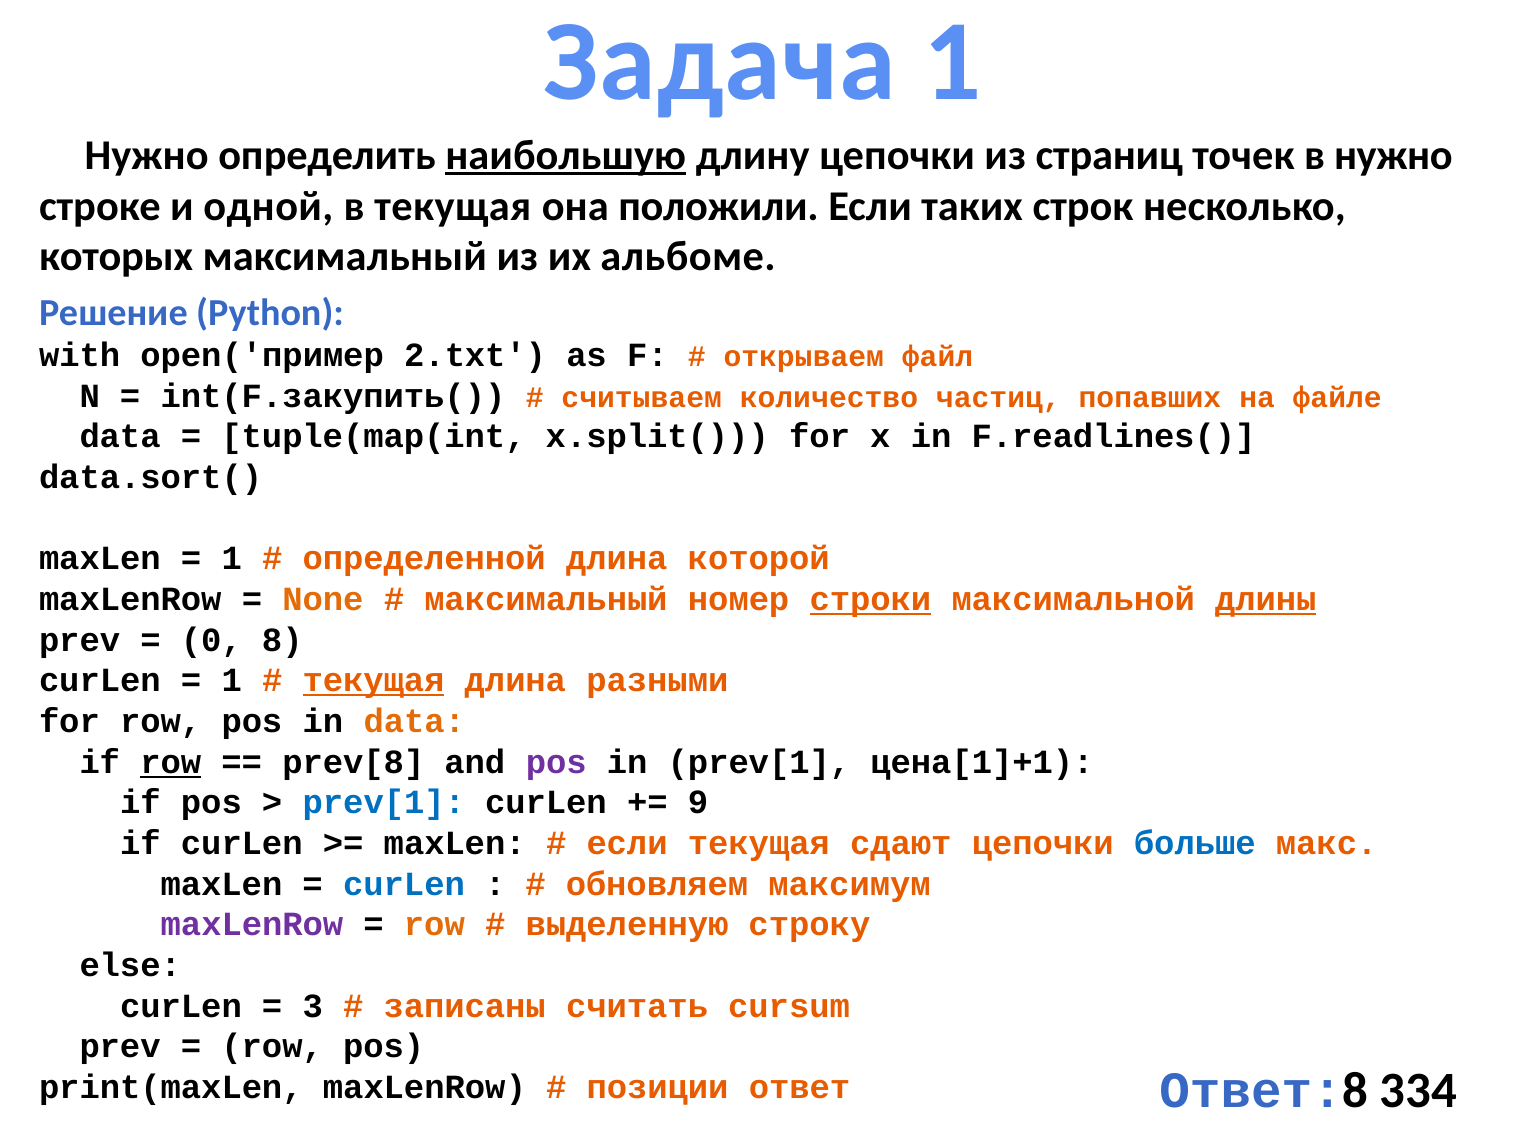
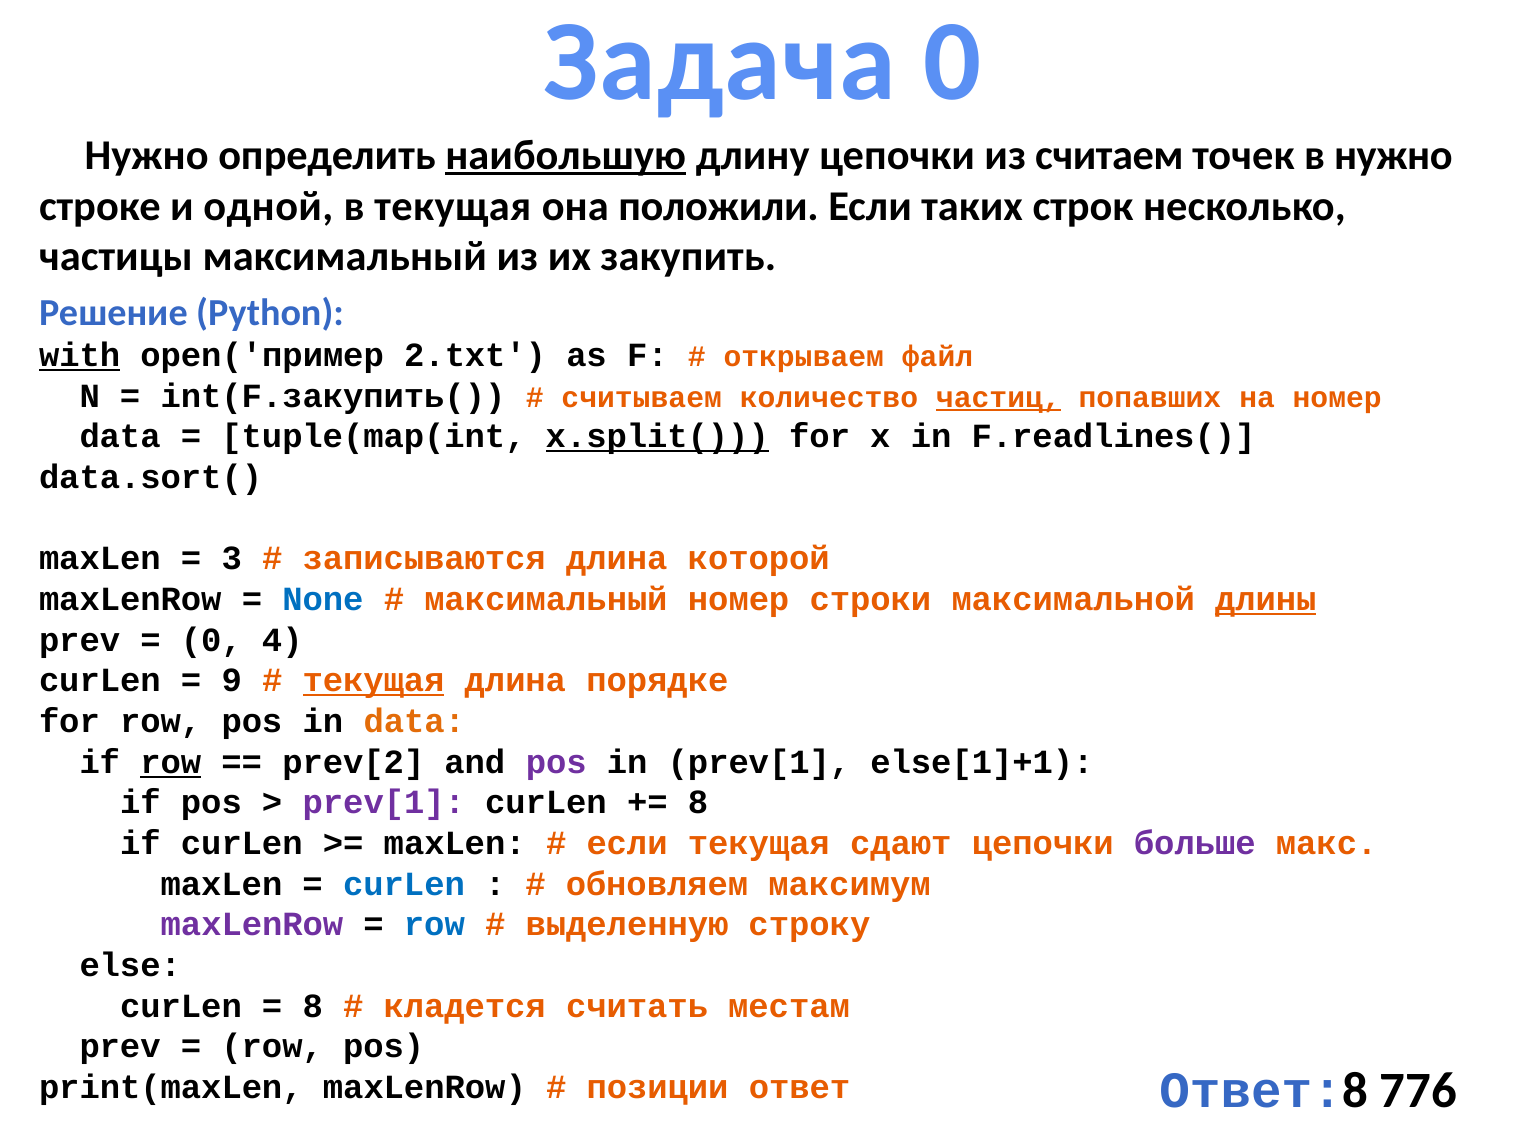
Задача 1: 1 -> 0 (952, 62)
страниц: страниц -> считаем (1109, 155)
которых: которых -> частицы (116, 257)
альбоме: альбоме -> закупить (688, 257)
with underline: none -> present (80, 356)
частиц underline: none -> present (998, 398)
на файле: файле -> номер (1337, 398)
x.split( underline: none -> present (657, 437)
1: 1 -> 3 (232, 559)
определенной: определенной -> записываются (424, 559)
None colour: orange -> blue (323, 600)
строки underline: present -> none (870, 600)
8: 8 -> 4 (282, 640)
1: 1 -> 9 (232, 681)
разными: разными -> порядке (657, 681)
prev[8: prev[8 -> prev[2 (353, 762)
цена[1]+1: цена[1]+1 -> else[1]+1 (982, 762)
prev[1 colour: blue -> purple (384, 803)
9: 9 -> 8 (698, 803)
больше colour: blue -> purple (1195, 844)
row colour: orange -> blue (434, 925)
3: 3 -> 8 (313, 1006)
записаны: записаны -> кладется (465, 1006)
cursum: cursum -> местам (789, 1006)
334: 334 -> 776 (1418, 1091)
